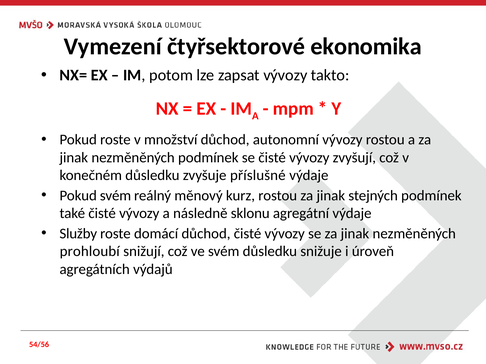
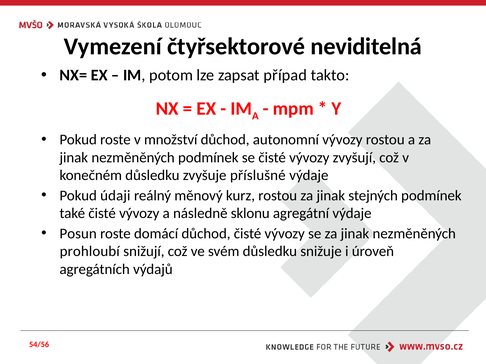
ekonomika: ekonomika -> neviditelná (366, 47)
zapsat vývozy: vývozy -> případ (285, 75)
Pokud svém: svém -> údaji (115, 196)
Služby: Služby -> Posun (78, 234)
